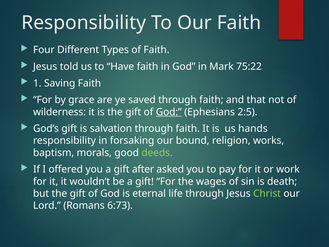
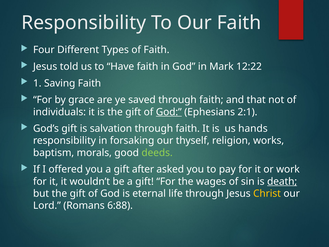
75:22: 75:22 -> 12:22 (249, 66)
wilderness: wilderness -> individuals (59, 112)
2:5: 2:5 -> 2:1 (247, 112)
bound: bound -> thyself (193, 141)
death underline: none -> present (282, 181)
Christ colour: light green -> yellow (267, 193)
6:73: 6:73 -> 6:88 (120, 205)
